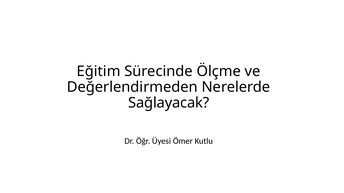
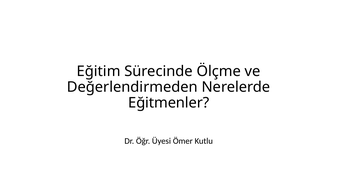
Sağlayacak: Sağlayacak -> Eğitmenler (169, 103)
